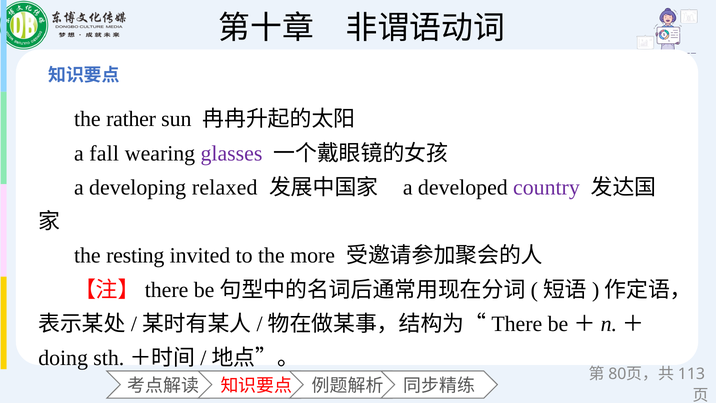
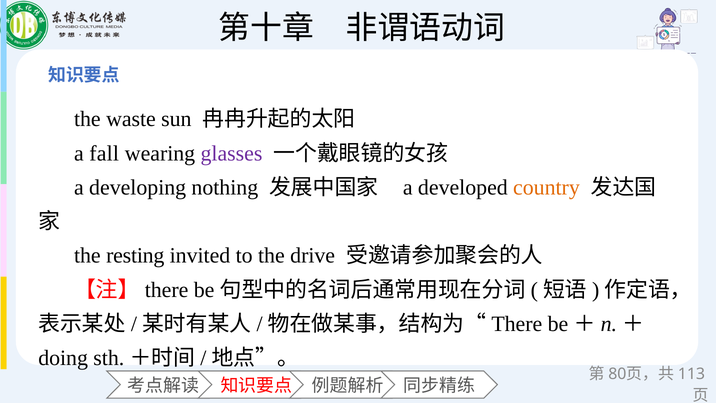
rather: rather -> waste (131, 119)
relaxed: relaxed -> nothing (225, 187)
country colour: purple -> orange (546, 187)
more: more -> drive (313, 256)
